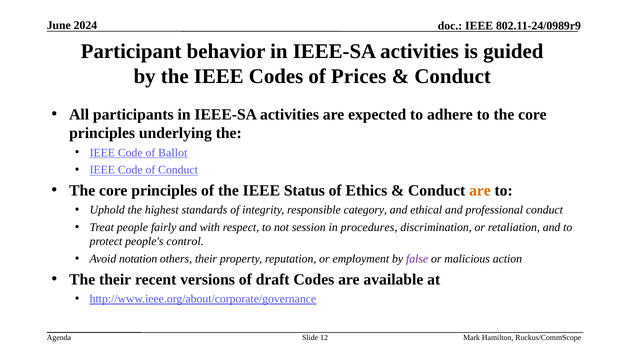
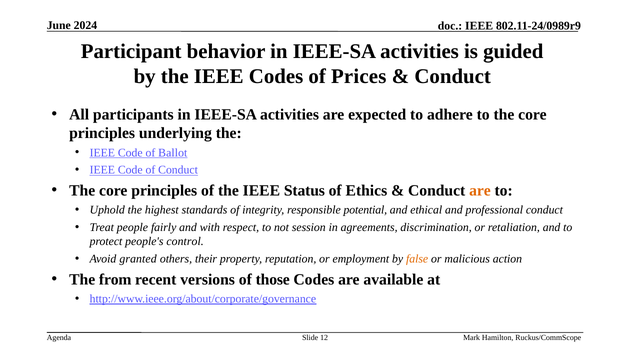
category: category -> potential (365, 210)
procedures: procedures -> agreements (369, 227)
notation: notation -> granted (138, 258)
false colour: purple -> orange (417, 258)
The their: their -> from (115, 279)
draft: draft -> those (273, 279)
